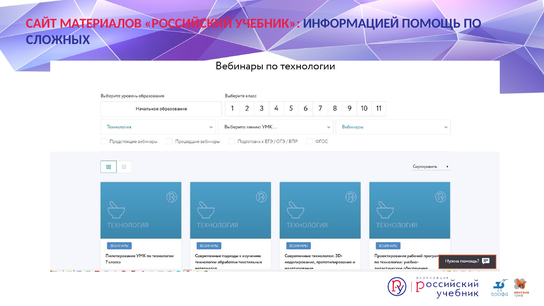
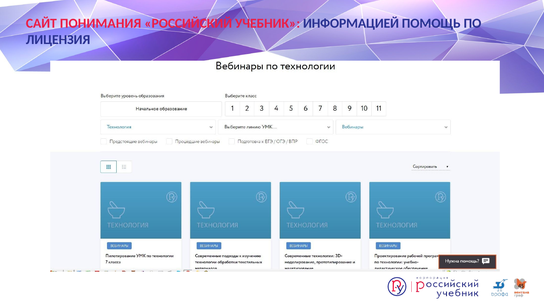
МАТЕРИАЛОВ: МАТЕРИАЛОВ -> ПОНИМАНИЯ (101, 23)
СЛОЖНЫХ: СЛОЖНЫХ -> ЛИЦЕНЗИЯ (58, 40)
